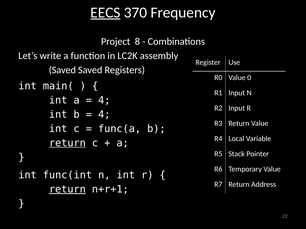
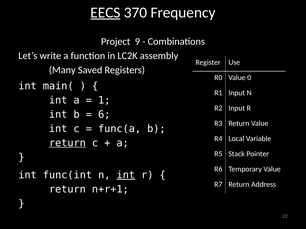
8: 8 -> 9 (137, 42)
Saved: Saved -> Many (62, 70)
4: 4 -> 1 (104, 100)
4: 4 -> 6 (104, 115)
int underline: none -> present (126, 175)
return underline: present -> none (67, 190)
